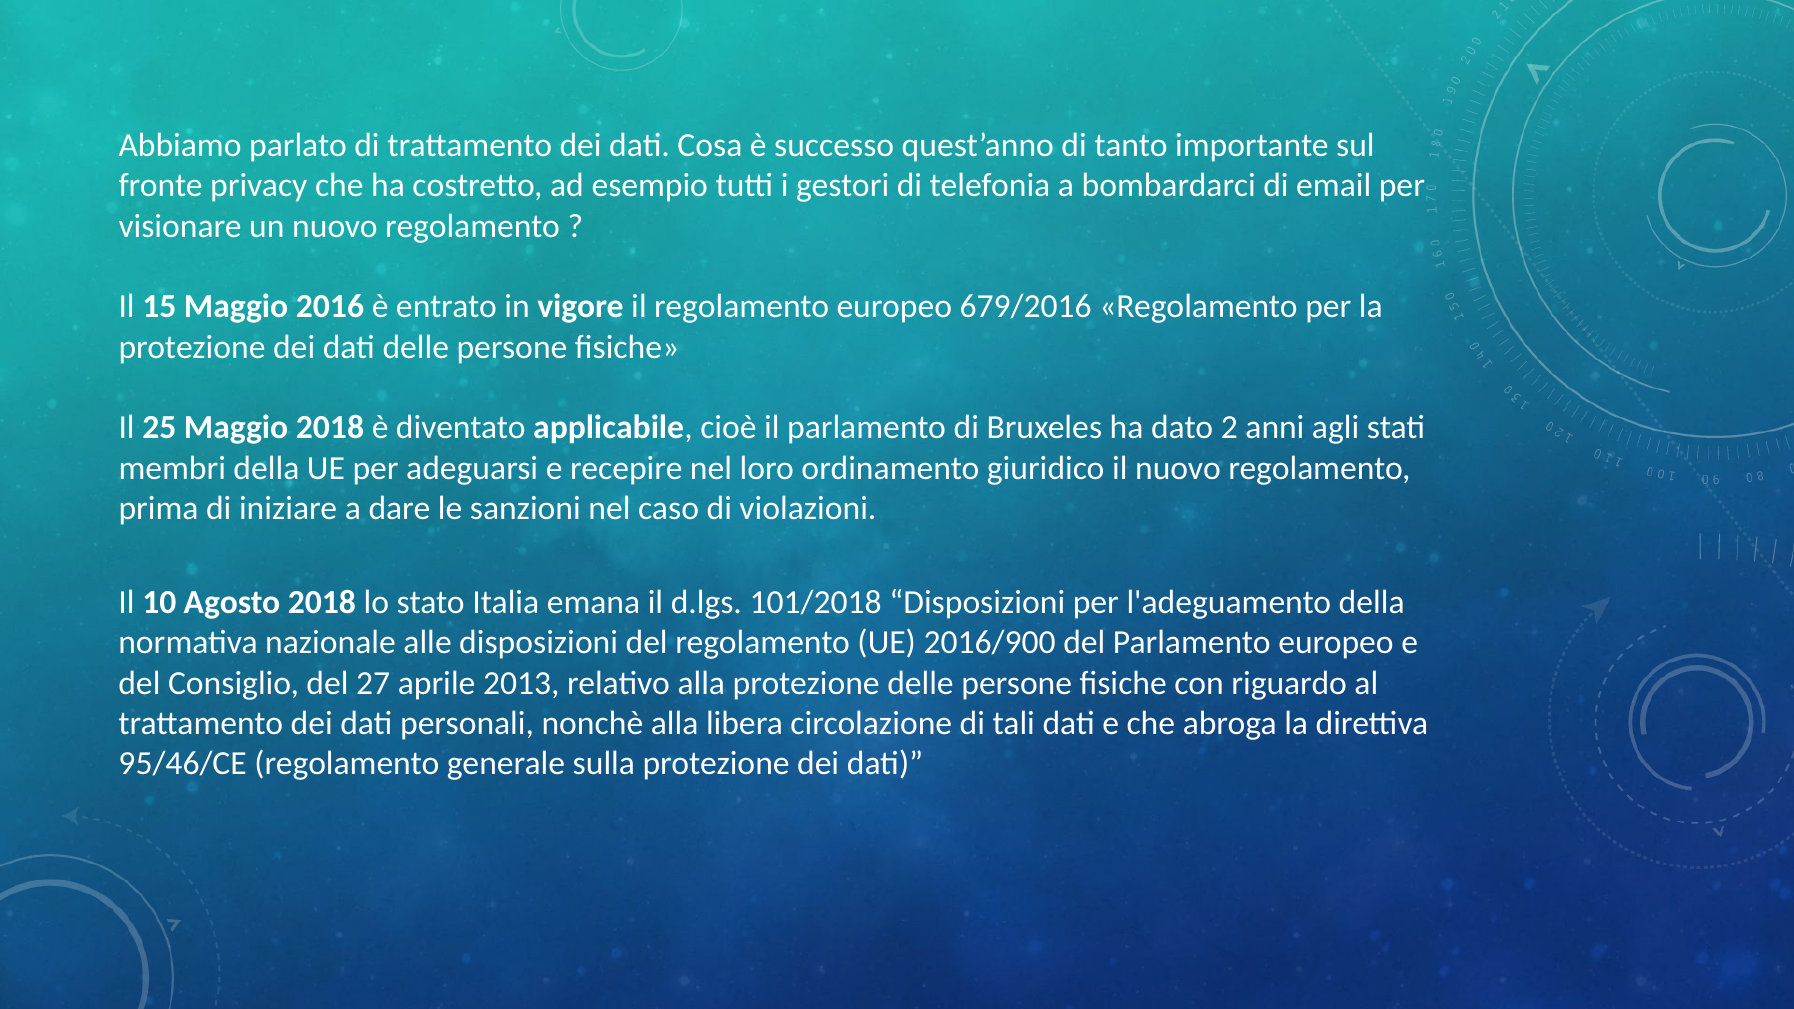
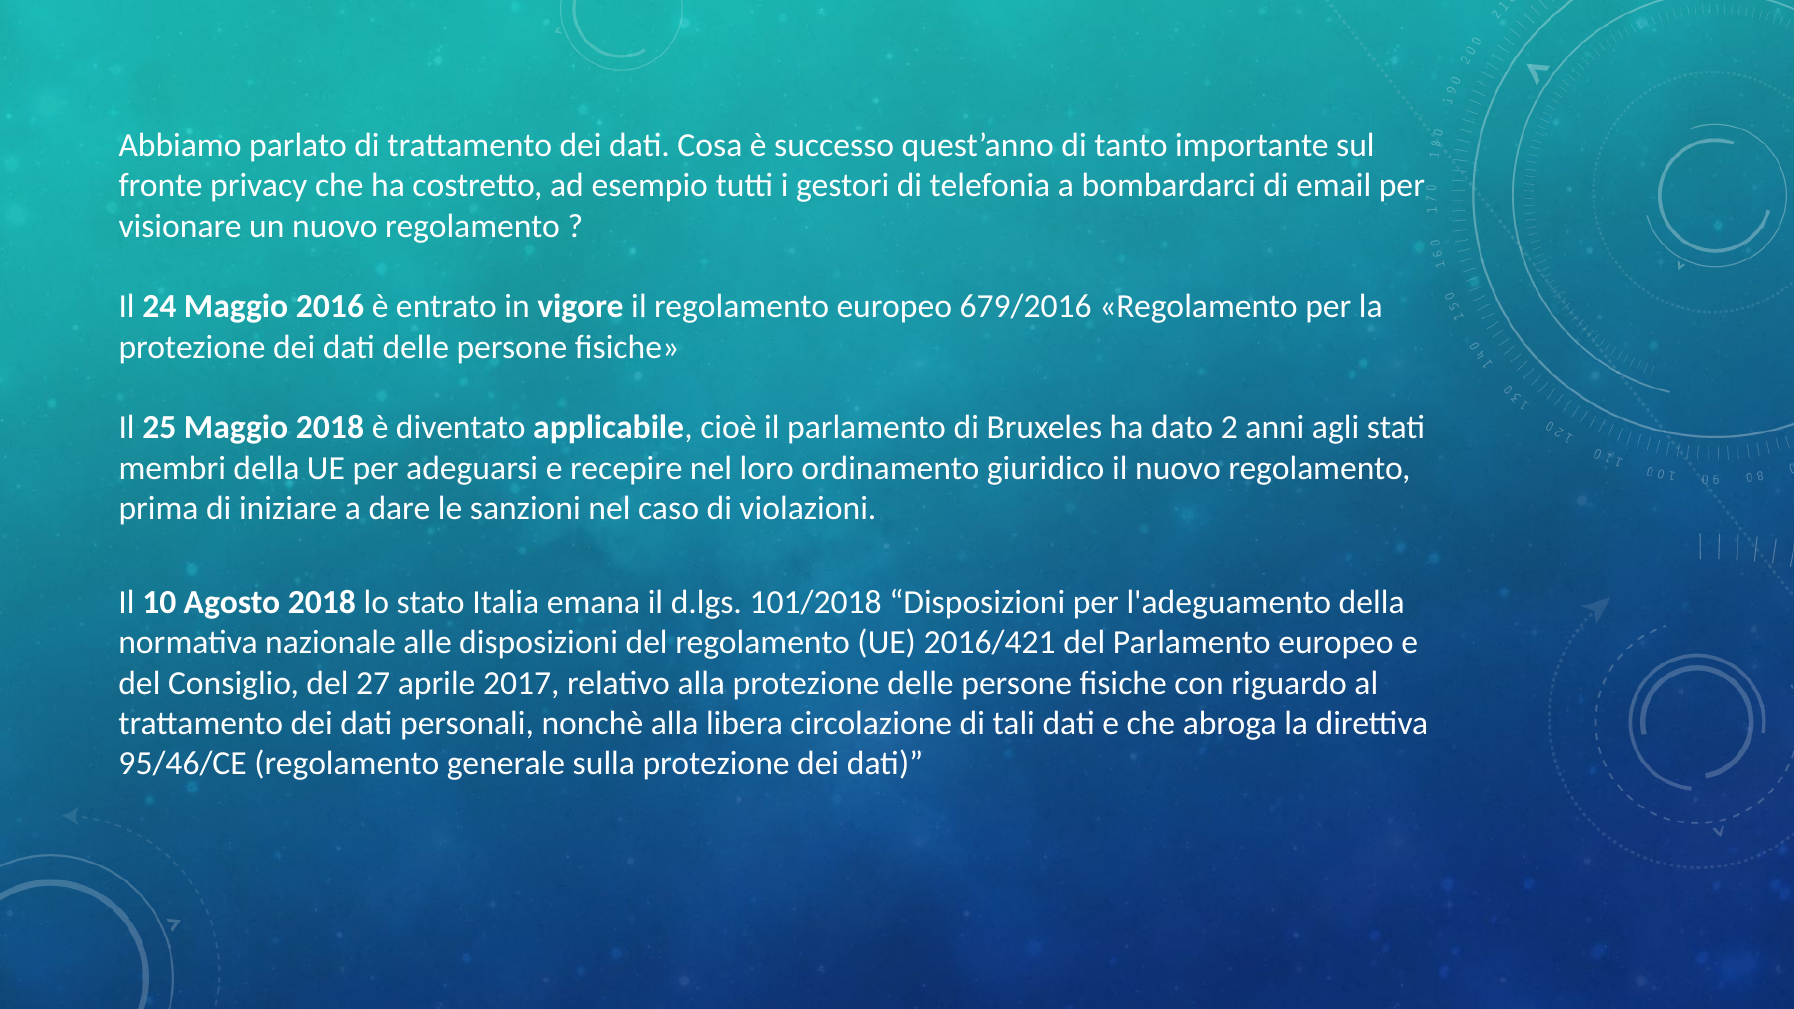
15: 15 -> 24 (159, 307)
2016/900: 2016/900 -> 2016/421 (990, 643)
2013: 2013 -> 2017 (521, 683)
